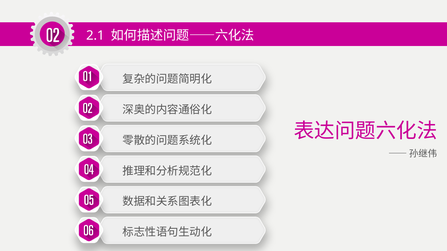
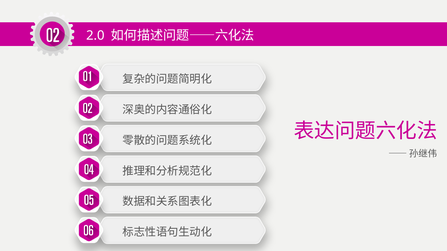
2.1: 2.1 -> 2.0 (95, 36)
